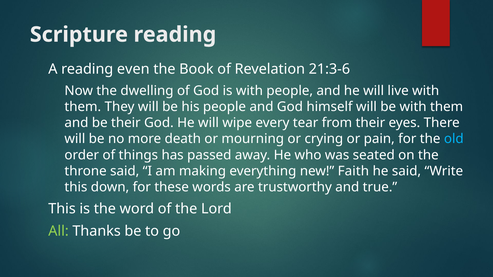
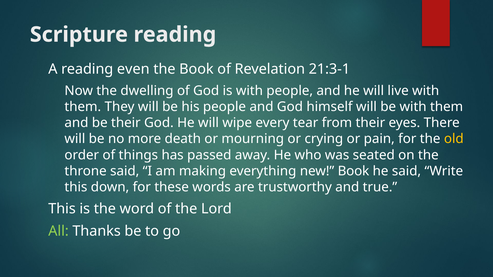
21:3-6: 21:3-6 -> 21:3-1 (329, 69)
old colour: light blue -> yellow (454, 139)
new Faith: Faith -> Book (353, 171)
